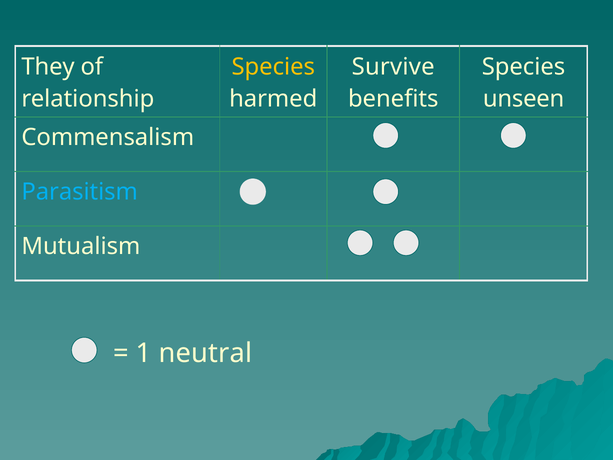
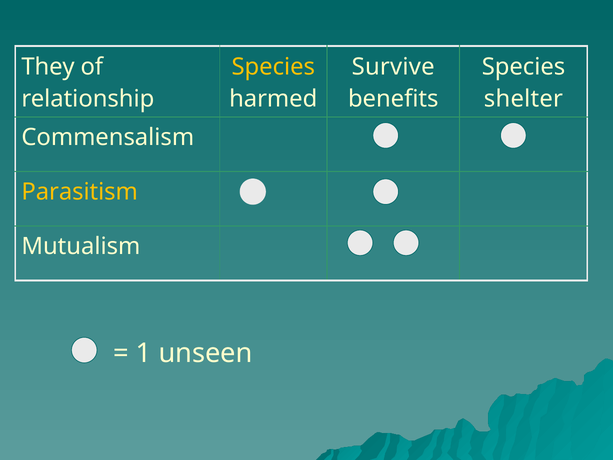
unseen: unseen -> shelter (523, 99)
Parasitism colour: light blue -> yellow (80, 192)
neutral: neutral -> unseen (206, 353)
